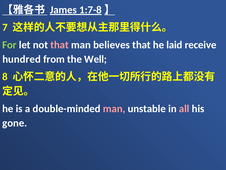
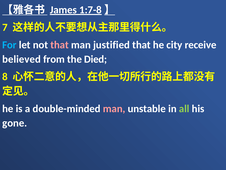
For colour: light green -> light blue (9, 45)
believes: believes -> justified (112, 45)
laid: laid -> city (174, 45)
hundred: hundred -> believed (22, 59)
Well: Well -> Died (96, 59)
all colour: pink -> light green (184, 108)
